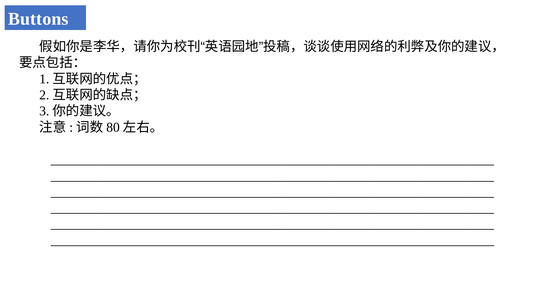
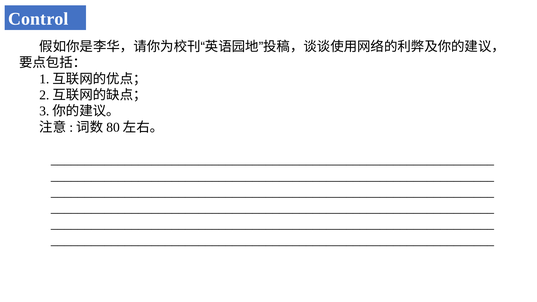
Buttons: Buttons -> Control (38, 19)
